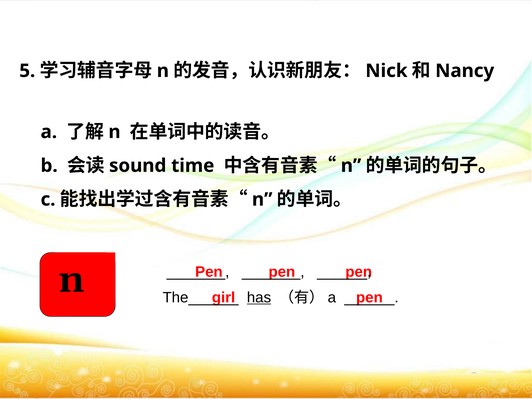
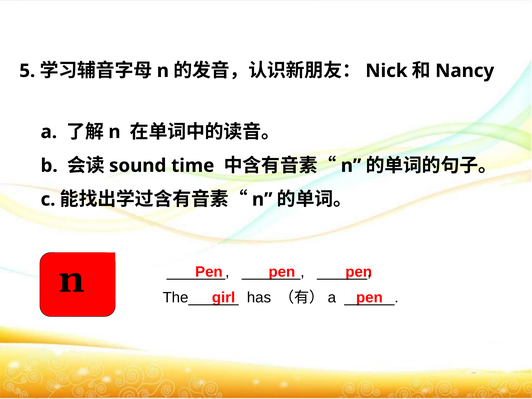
has underline: present -> none (259, 298)
